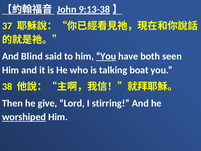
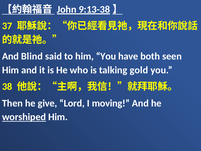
You underline: present -> none (106, 56)
boat: boat -> gold (139, 70)
stirring: stirring -> moving (111, 103)
